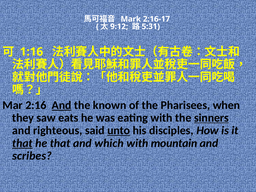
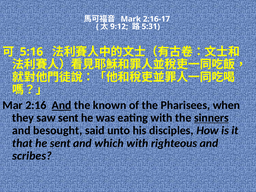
1:16: 1:16 -> 5:16 (31, 52)
saw eats: eats -> sent (68, 118)
righteous: righteous -> besought (58, 130)
unto underline: present -> none (119, 130)
that underline: present -> none (22, 143)
he that: that -> sent (60, 143)
mountain: mountain -> righteous (174, 143)
